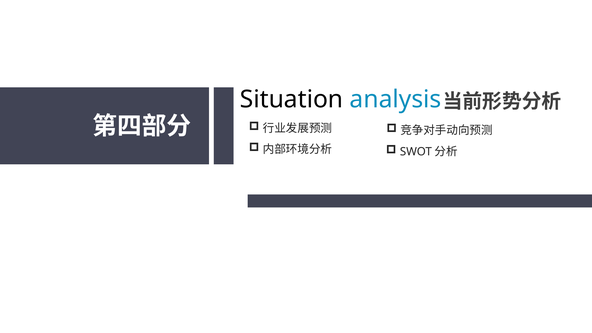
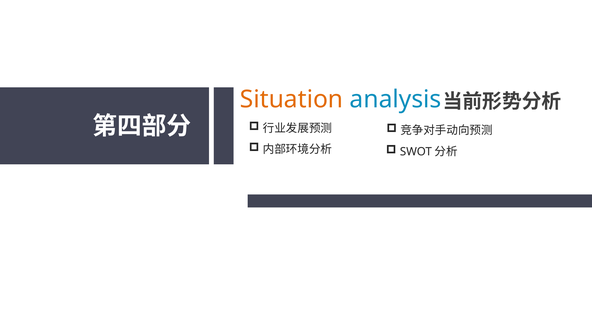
Situation colour: black -> orange (292, 99)
